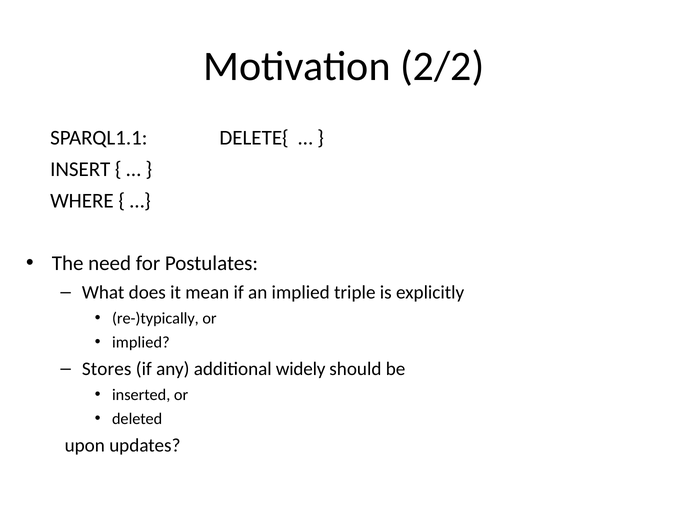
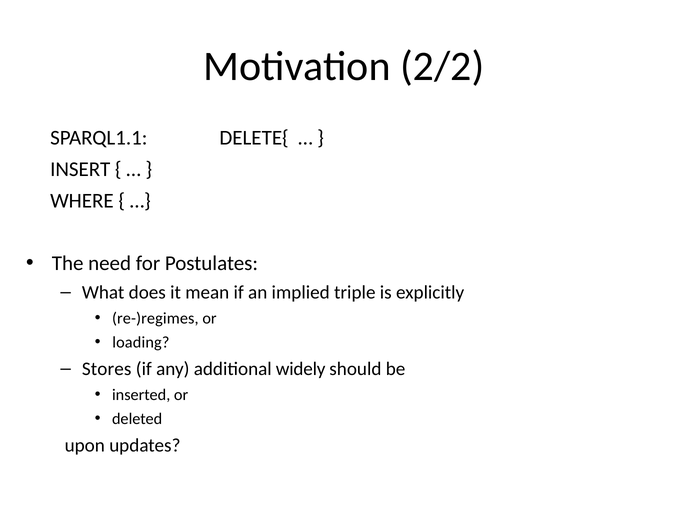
re-)typically: re-)typically -> re-)regimes (155, 318)
implied: implied -> loading (141, 342)
